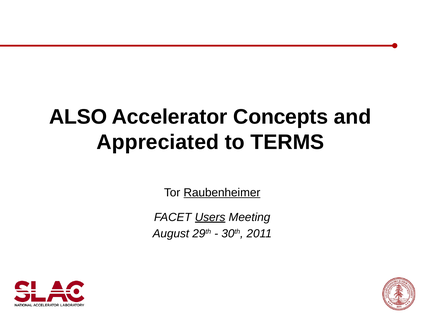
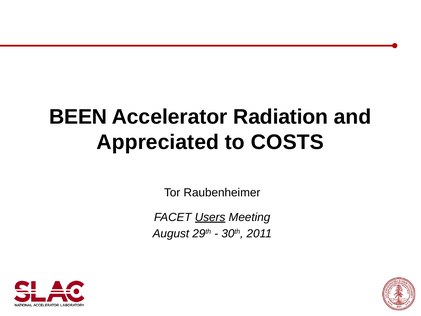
ALSO: ALSO -> BEEN (78, 117)
Concepts: Concepts -> Radiation (281, 117)
TERMS: TERMS -> COSTS (287, 142)
Raubenheimer underline: present -> none (222, 192)
